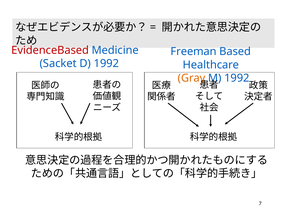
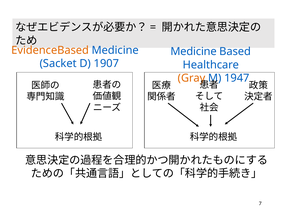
EvidenceBased colour: red -> orange (50, 50)
Freeman: Freeman -> Medicine (194, 52)
D 1992: 1992 -> 1907 (106, 64)
M 1992: 1992 -> 1947 (237, 78)
